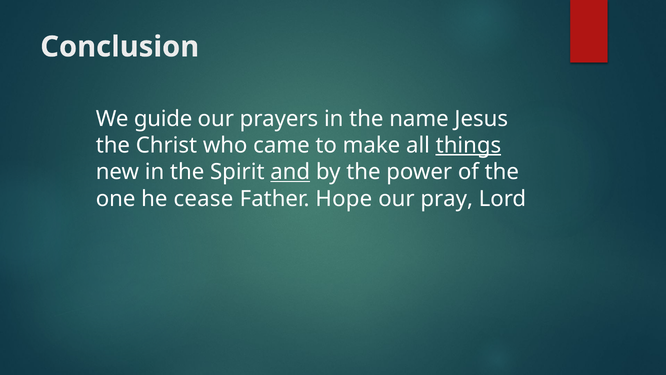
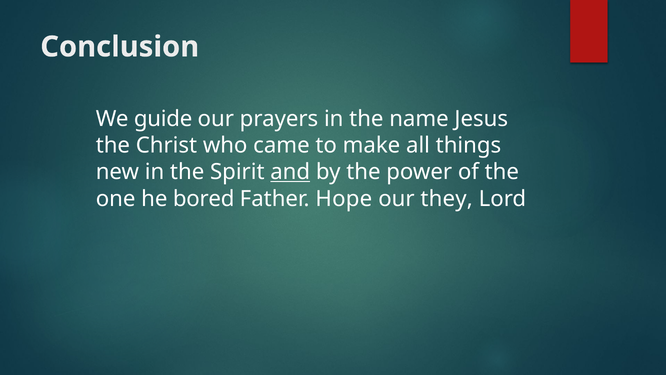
things underline: present -> none (468, 145)
cease: cease -> bored (204, 198)
pray: pray -> they (447, 198)
